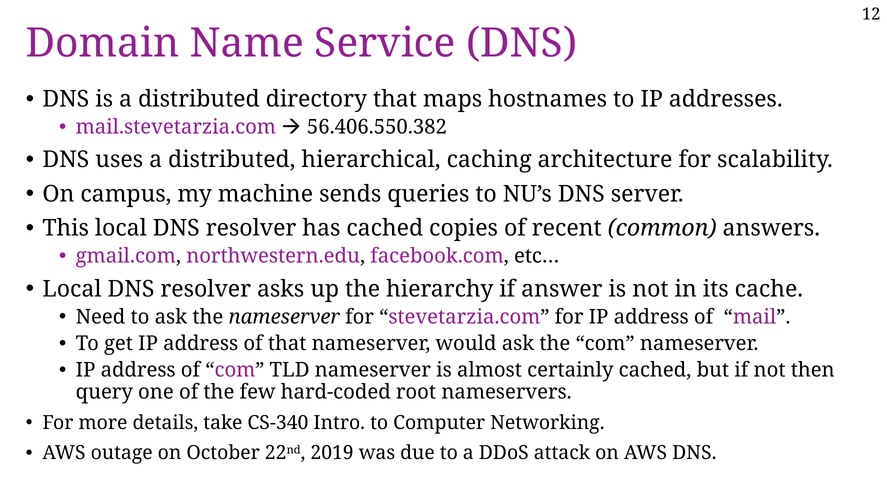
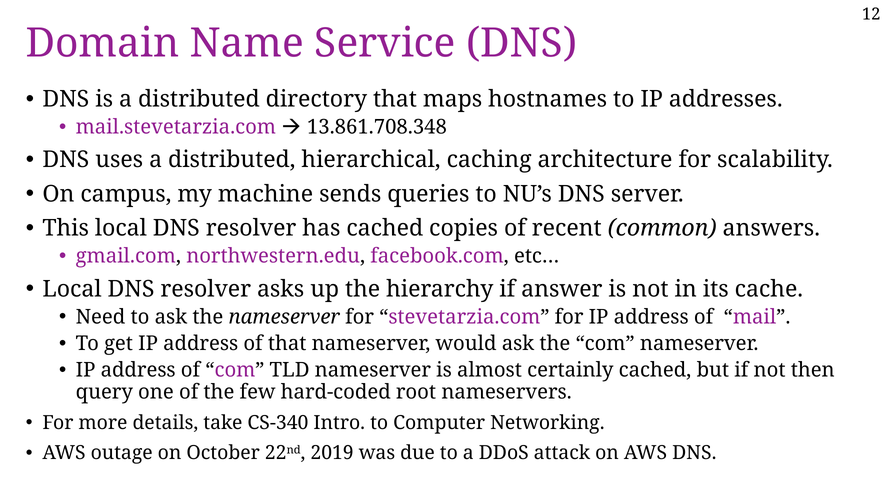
56.406.550.382: 56.406.550.382 -> 13.861.708.348 (377, 127)
